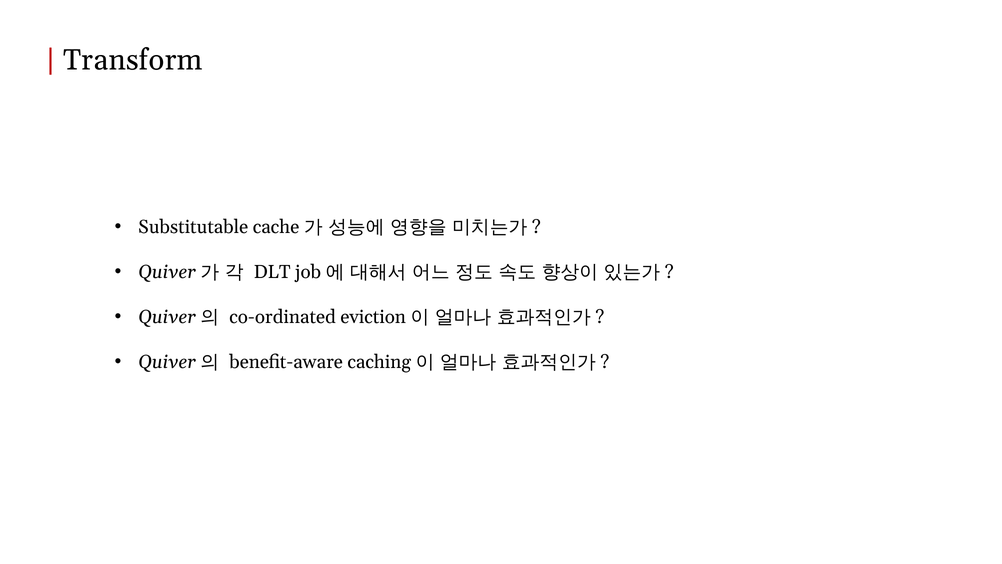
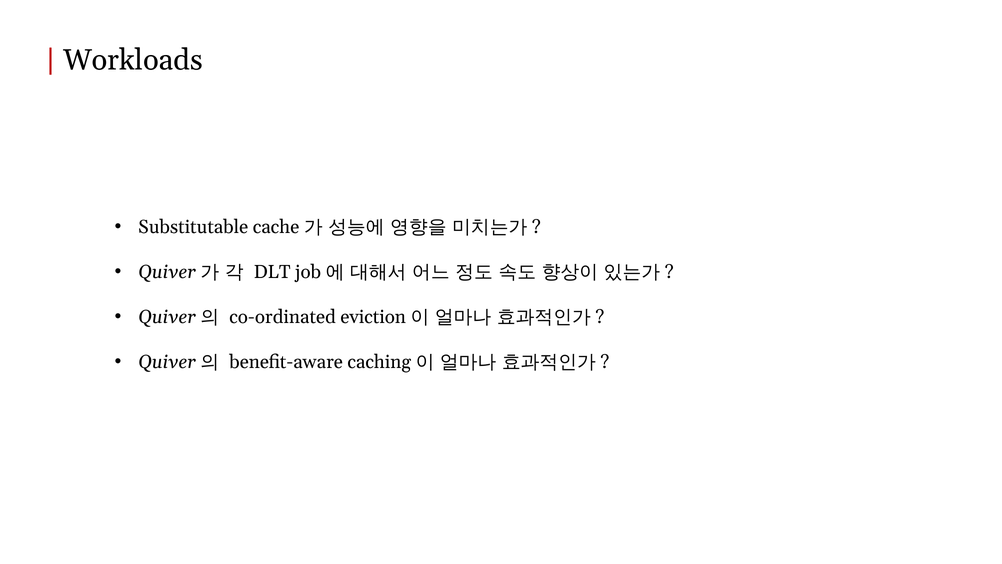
Transform: Transform -> Workloads (133, 60)
